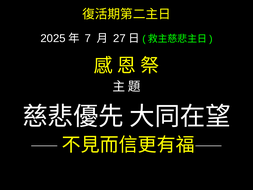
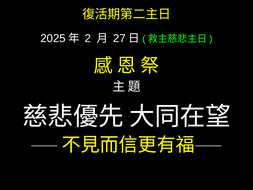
7: 7 -> 2 (88, 38)
